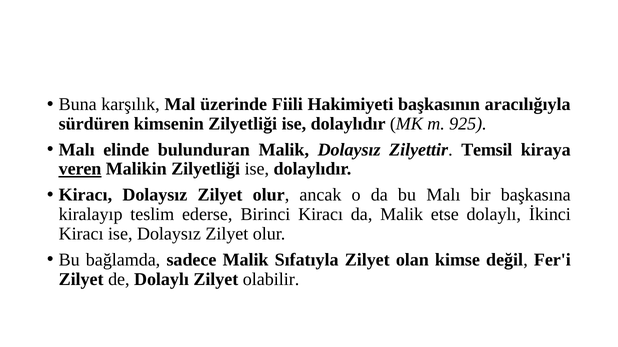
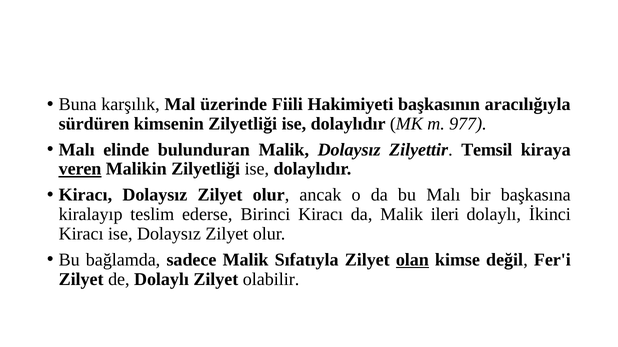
925: 925 -> 977 (468, 124)
etse: etse -> ileri (445, 215)
olan underline: none -> present (412, 260)
